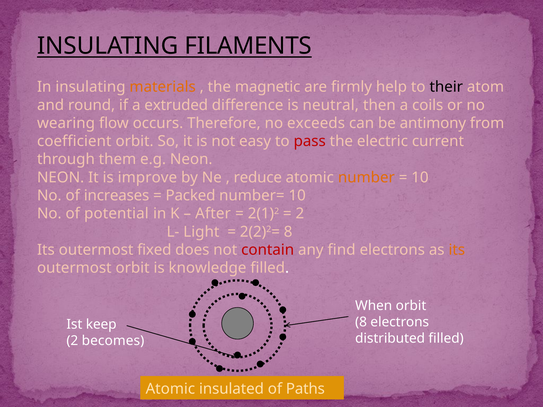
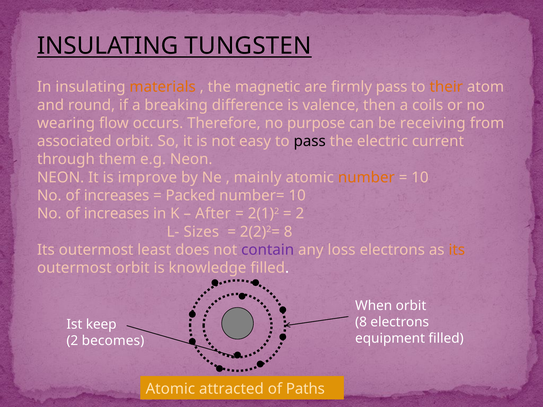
FILAMENTS: FILAMENTS -> TUNGSTEN (248, 46)
firmly help: help -> pass (392, 87)
their colour: black -> orange (446, 87)
extruded: extruded -> breaking (176, 105)
neutral: neutral -> valence (331, 105)
exceeds: exceeds -> purpose (316, 123)
antimony: antimony -> receiving (433, 123)
coefficient: coefficient -> associated (74, 141)
pass colour: red -> black (310, 141)
reduce: reduce -> mainly (258, 178)
potential: potential -> increases (117, 214)
Light: Light -> Sizes (201, 232)
fixed: fixed -> least (154, 250)
contain colour: red -> purple (268, 250)
find: find -> loss (342, 250)
distributed: distributed -> equipment (390, 338)
insulated: insulated -> attracted (231, 389)
